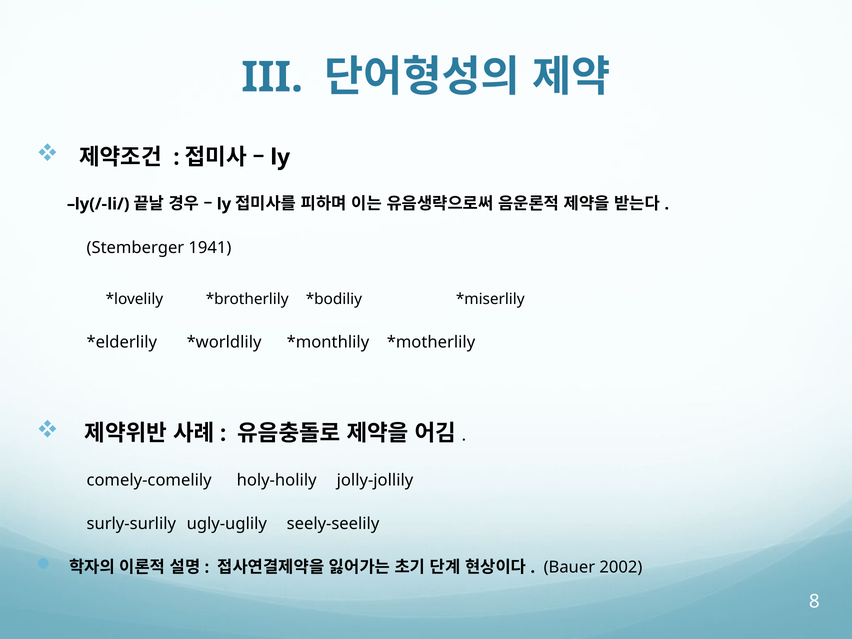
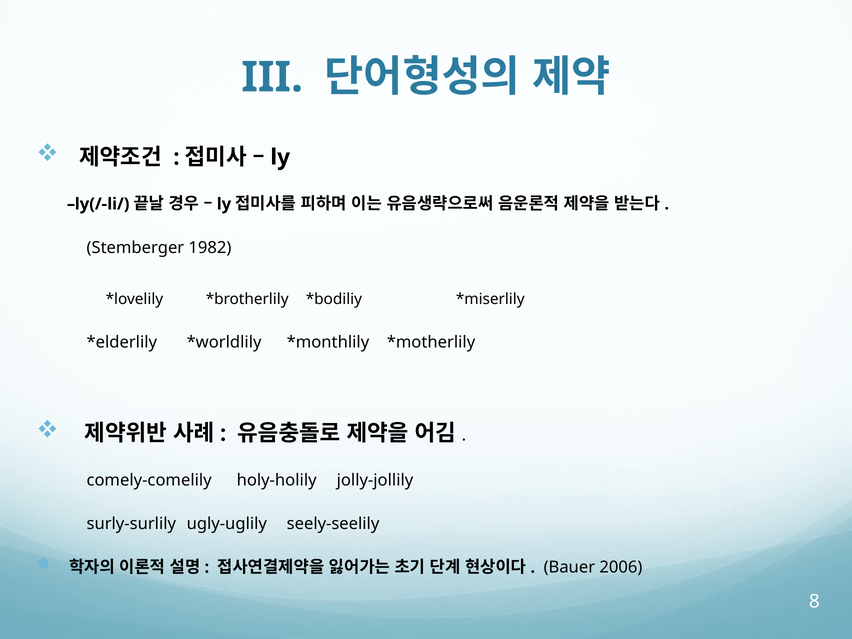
1941: 1941 -> 1982 (210, 248)
2002: 2002 -> 2006 (621, 567)
